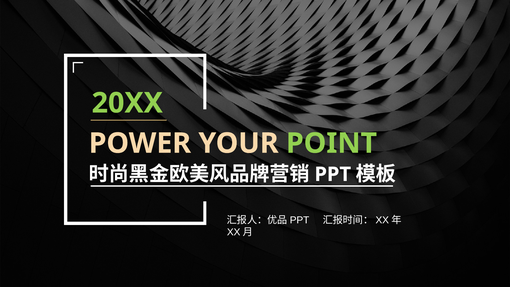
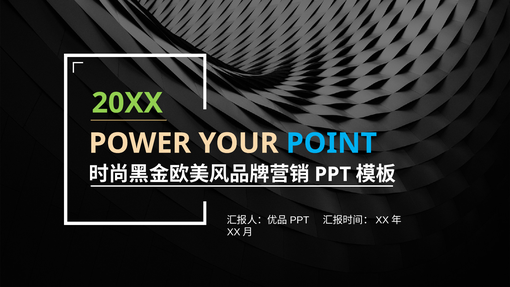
POINT colour: light green -> light blue (332, 143)
